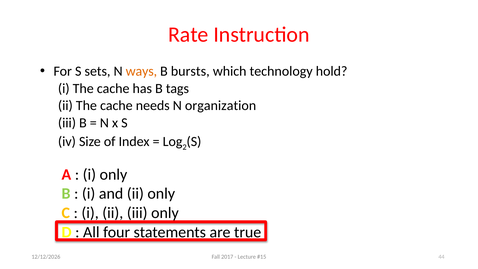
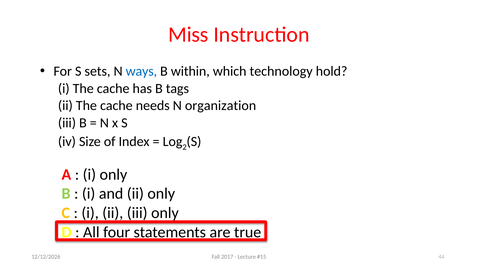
Rate: Rate -> Miss (188, 35)
ways colour: orange -> blue (141, 71)
bursts: bursts -> within (190, 71)
